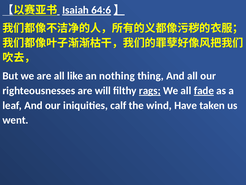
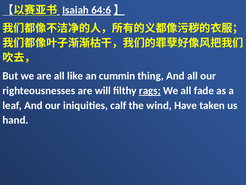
nothing: nothing -> cummin (117, 76)
fade underline: present -> none (204, 90)
went: went -> hand (15, 120)
